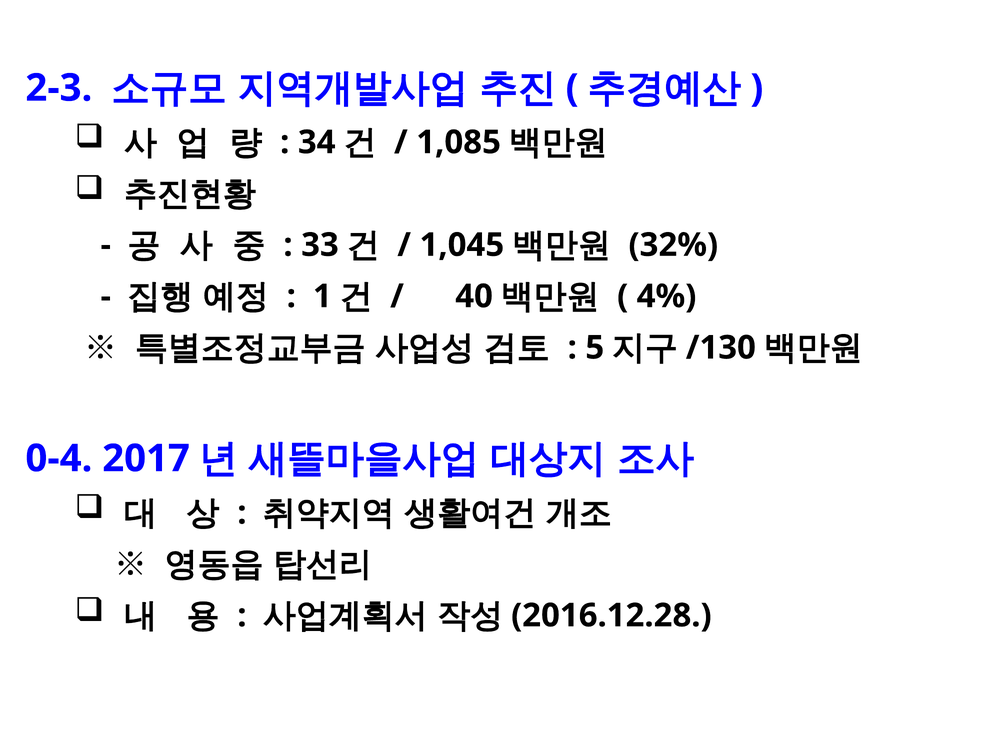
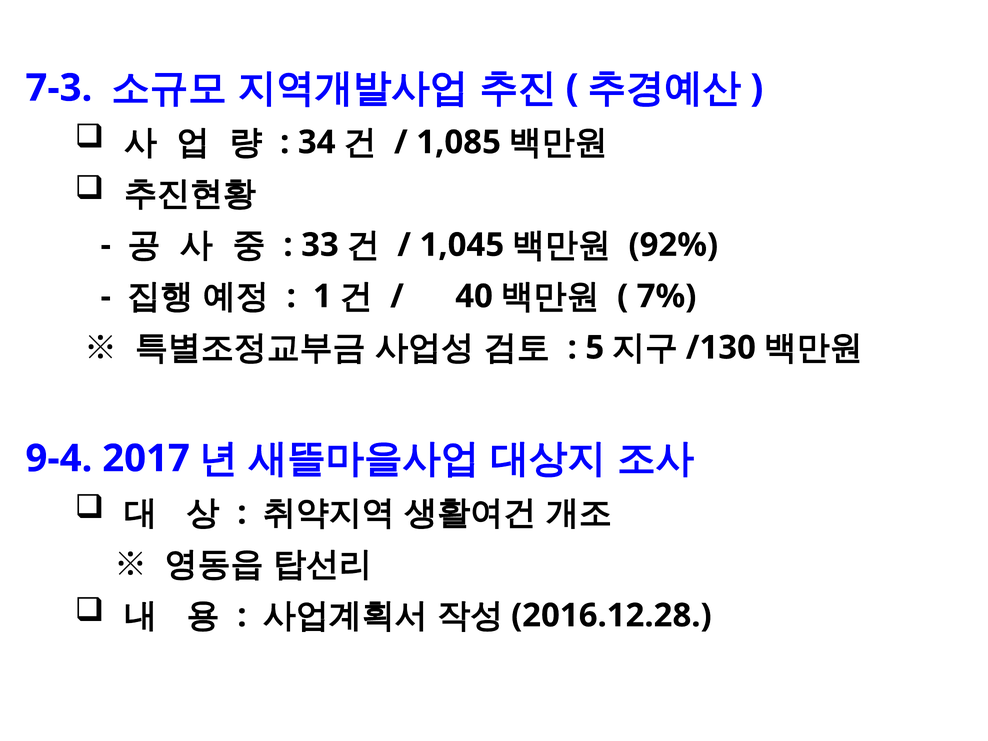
2-3: 2-3 -> 7-3 (59, 88)
32%: 32% -> 92% (673, 245)
4%: 4% -> 7% (667, 296)
0-4: 0-4 -> 9-4 (59, 459)
